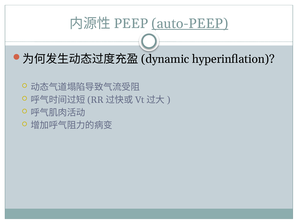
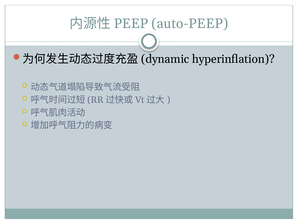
auto-PEEP underline: present -> none (190, 23)
